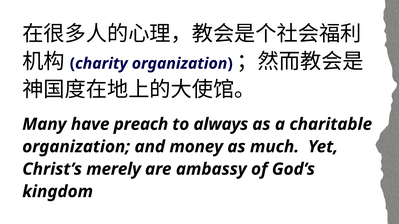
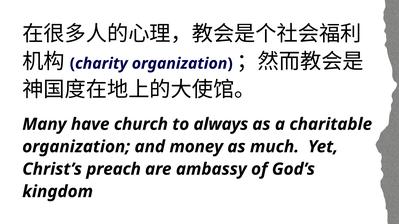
preach: preach -> church (141, 124)
merely: merely -> preach (114, 169)
